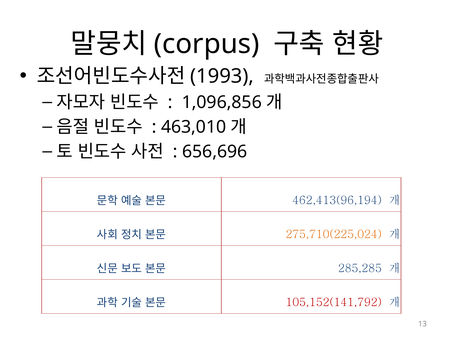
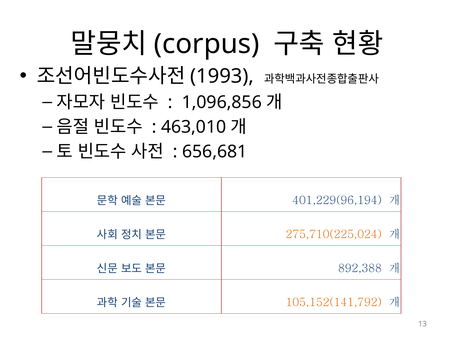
656,696: 656,696 -> 656,681 (215, 152)
462,413(96,194: 462,413(96,194 -> 401,229(96,194 (337, 201)
285,285: 285,285 -> 892,388 (360, 269)
105,152(141,792 colour: red -> orange (334, 303)
